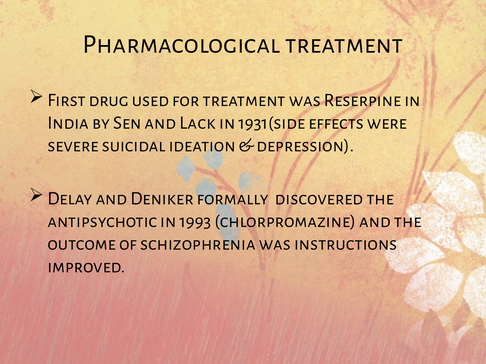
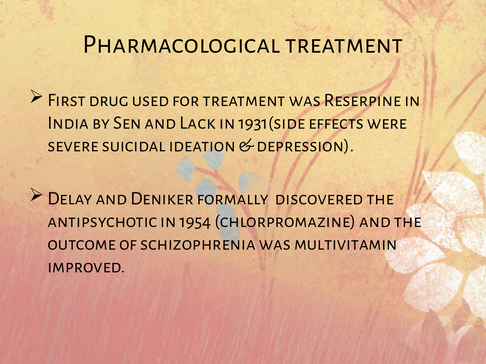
1993: 1993 -> 1954 (195, 221)
instructions: instructions -> multivitamin (346, 244)
